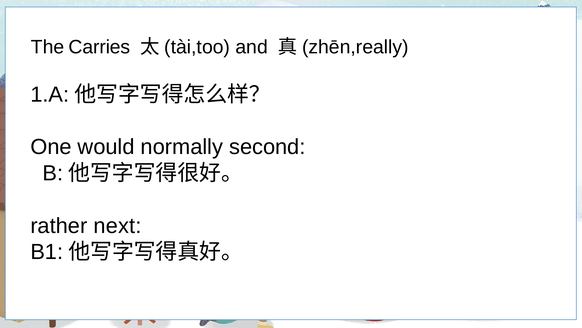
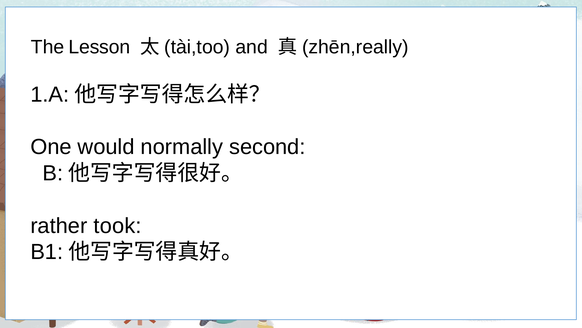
Carries: Carries -> Lesson (99, 47)
next: next -> took (117, 225)
